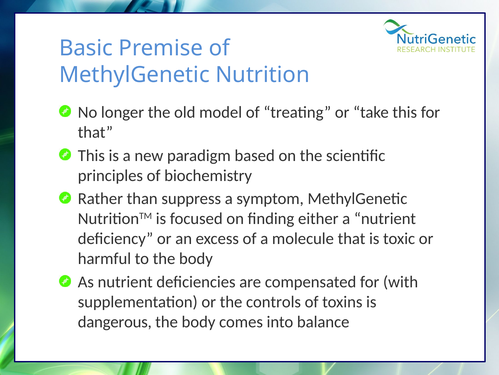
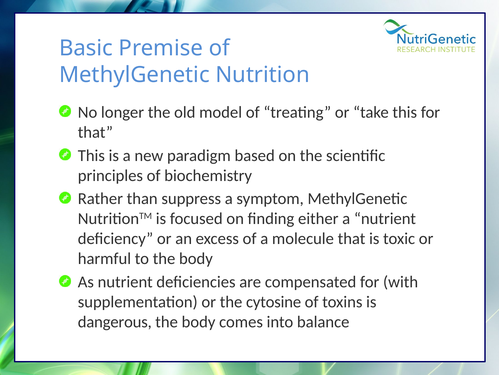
controls: controls -> cytosine (274, 302)
